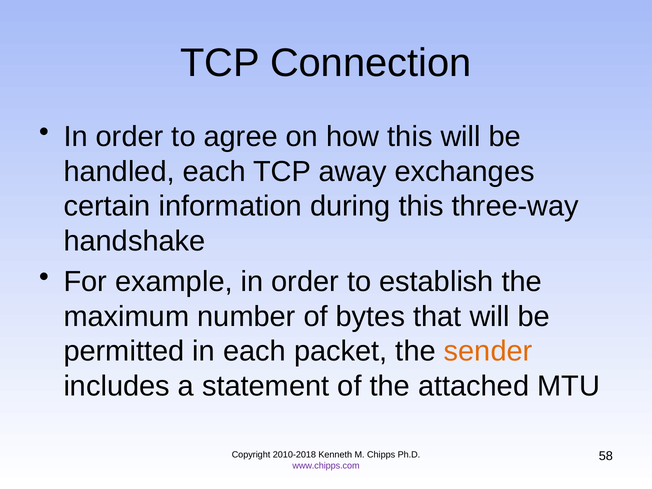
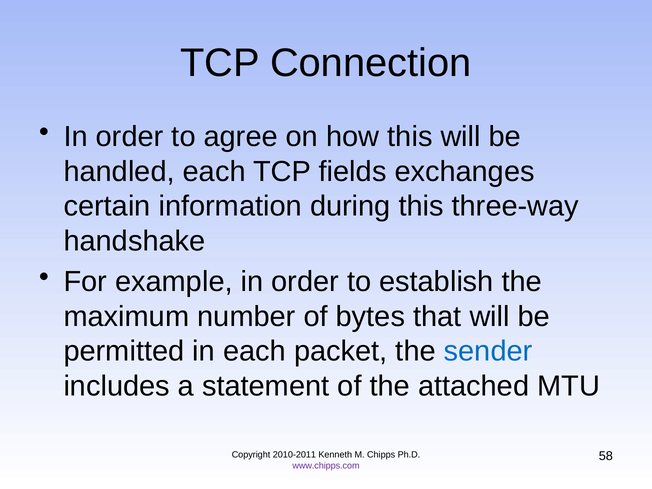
away: away -> fields (353, 172)
sender colour: orange -> blue (488, 351)
2010-2018: 2010-2018 -> 2010-2011 (294, 455)
